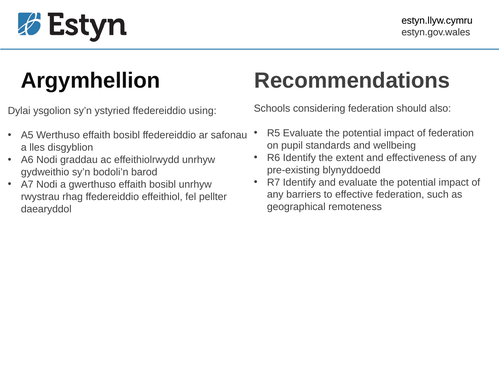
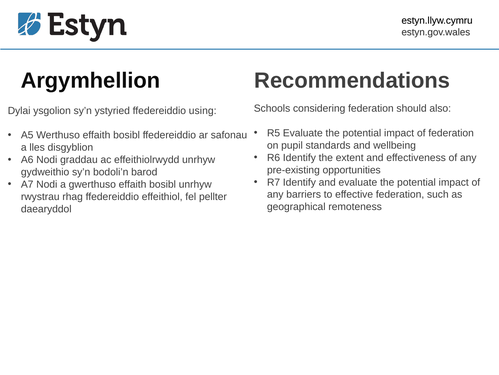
blynyddoedd: blynyddoedd -> opportunities (352, 170)
